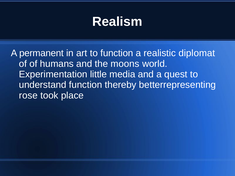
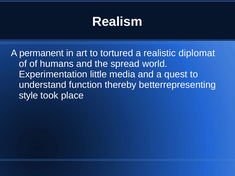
to function: function -> tortured (117, 53)
moons: moons -> spread (125, 64)
rose: rose -> style (28, 96)
